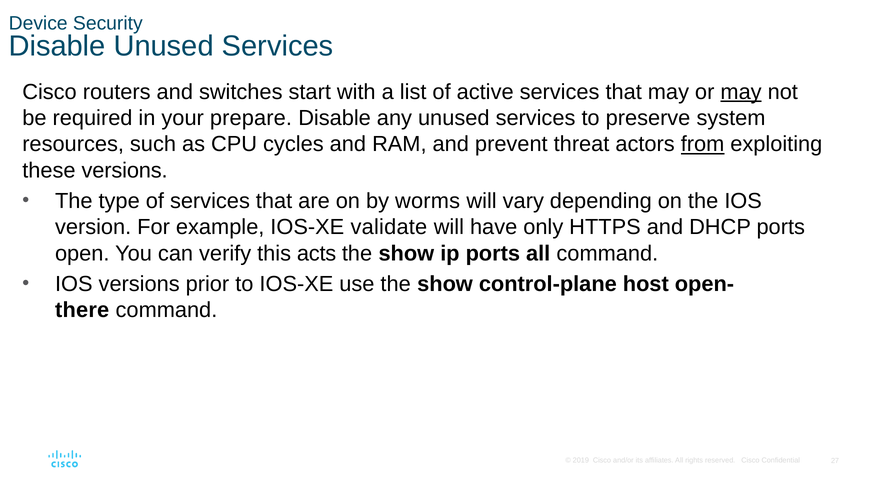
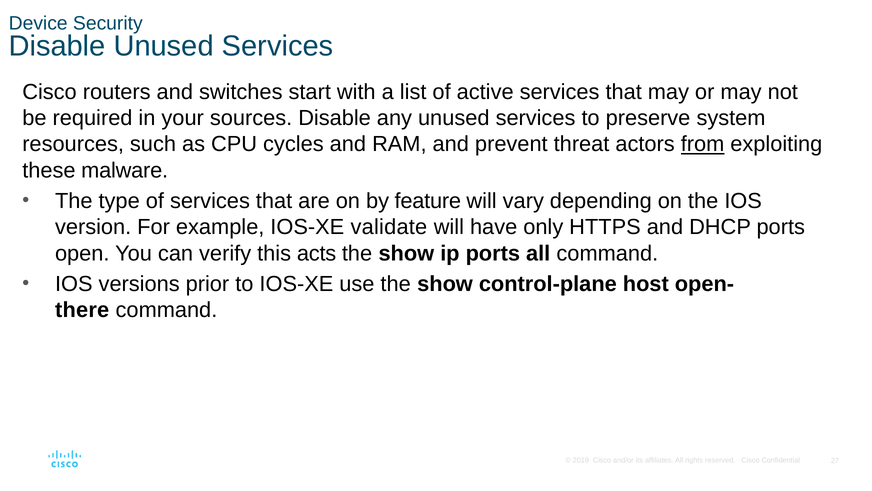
may underline: present -> none (741, 92)
prepare: prepare -> sources (251, 118)
these versions: versions -> malware (125, 170)
worms: worms -> feature (428, 201)
